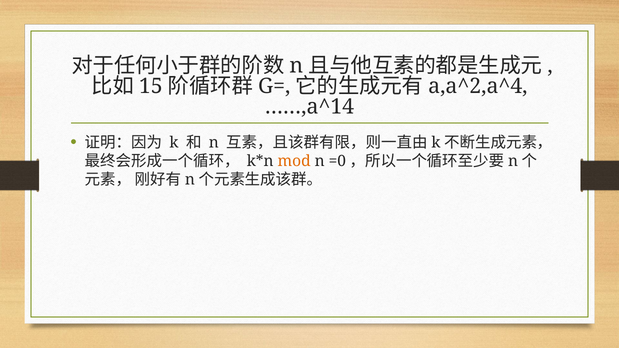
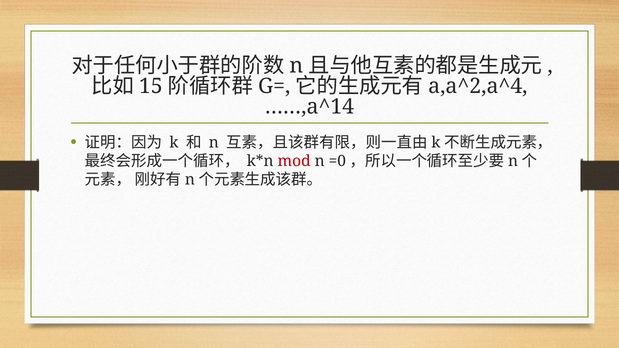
mod colour: orange -> red (294, 161)
